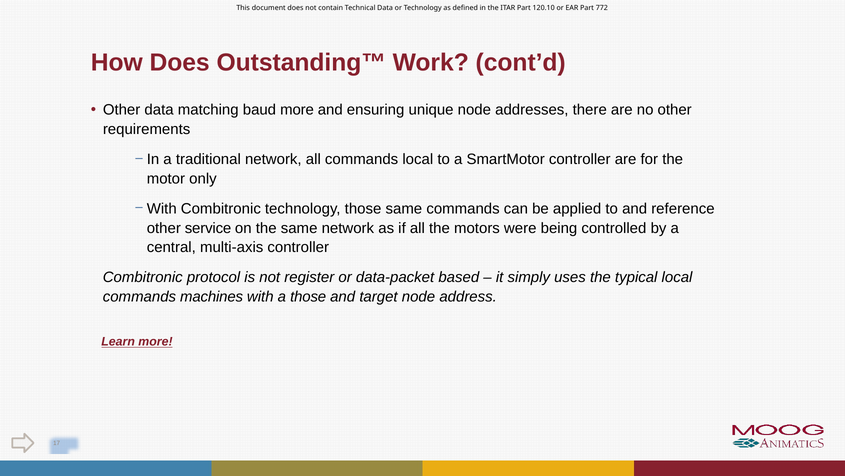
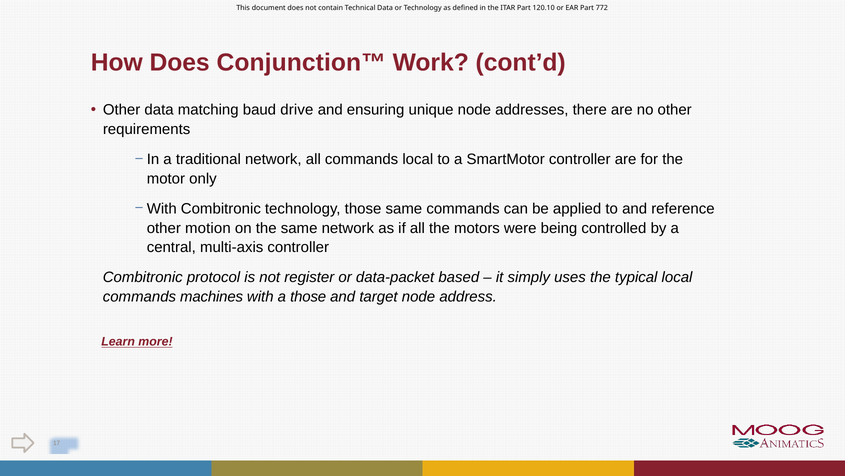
Outstanding™: Outstanding™ -> Conjunction™ (301, 62)
baud more: more -> drive (297, 110)
service: service -> motion (208, 228)
